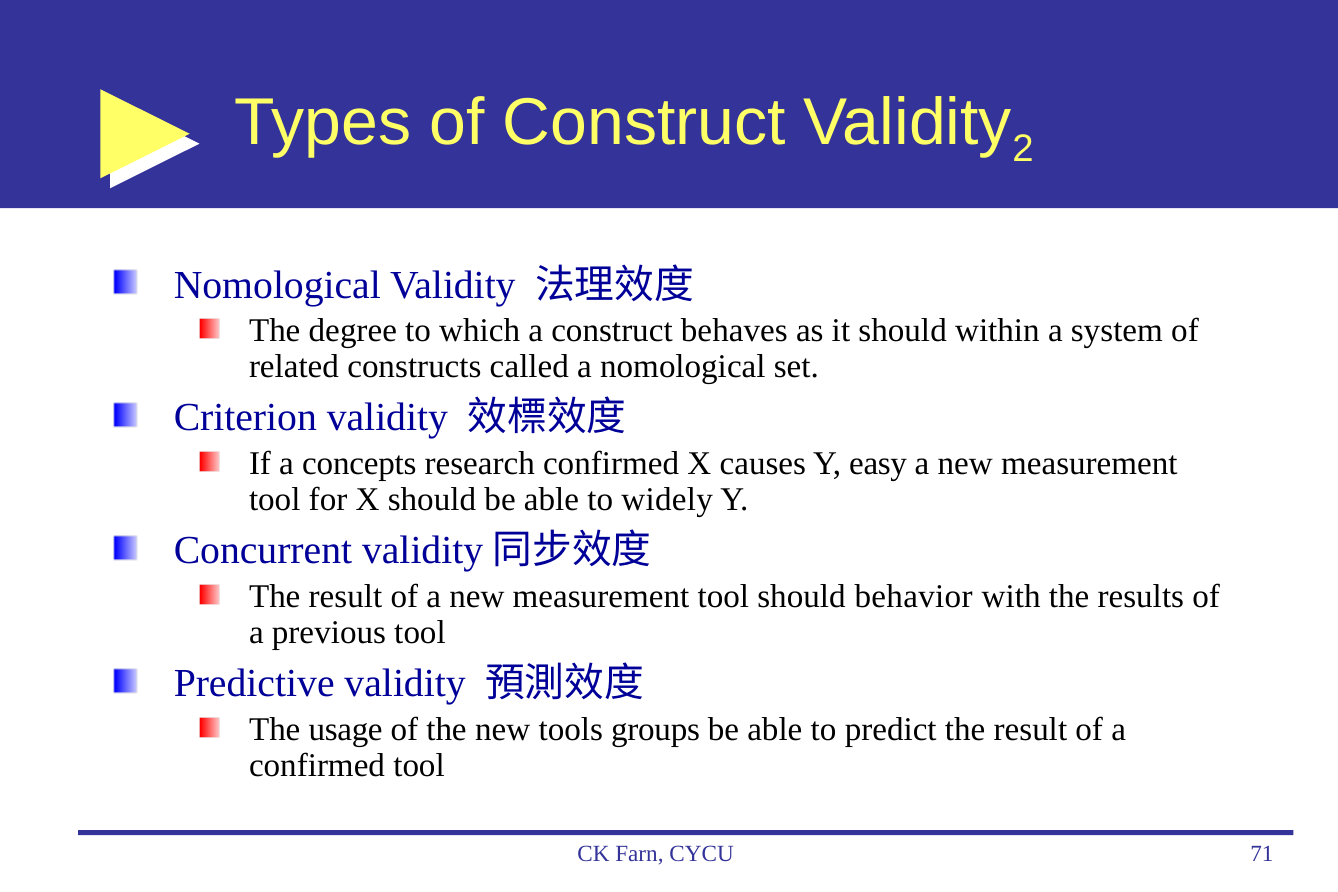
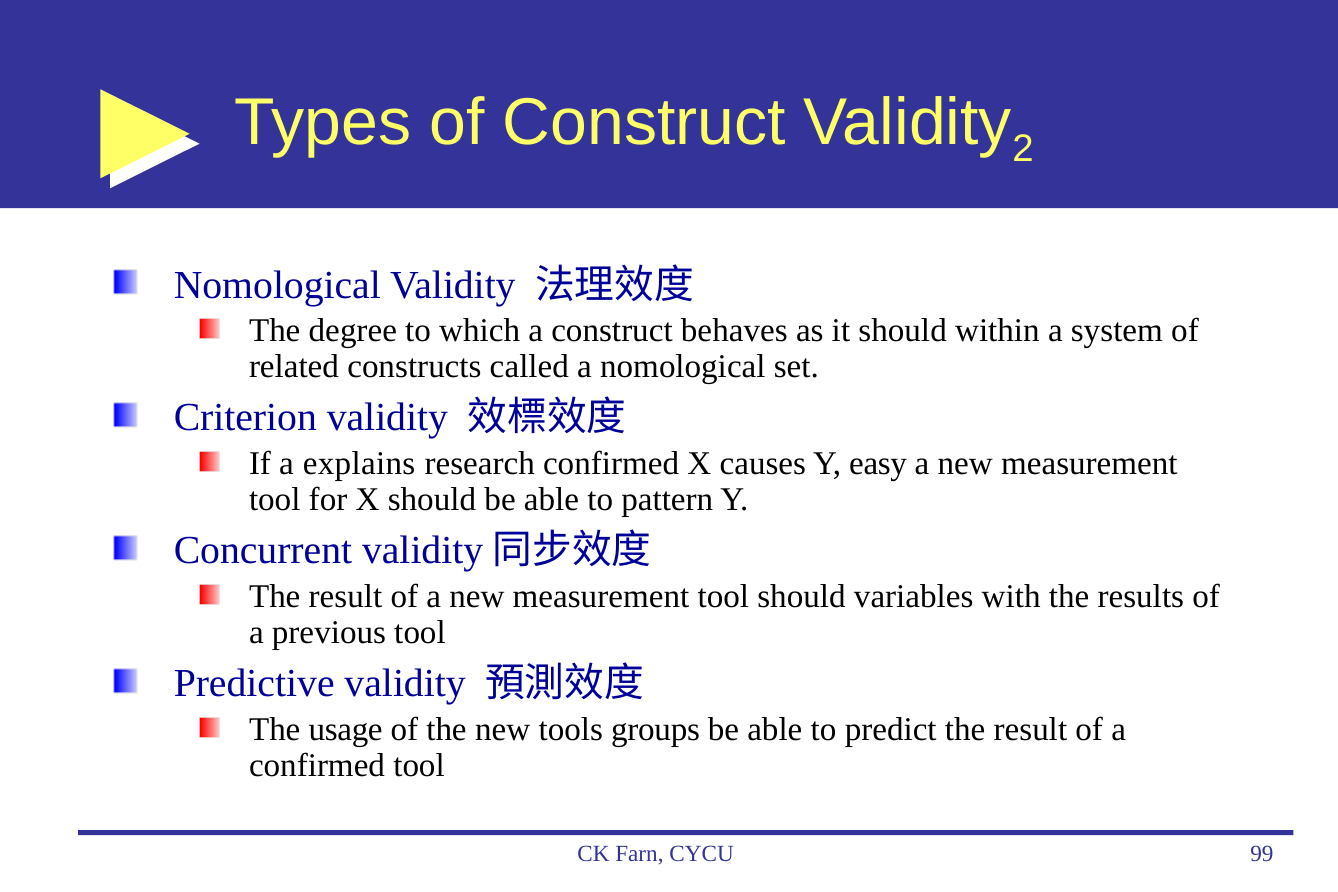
concepts: concepts -> explains (359, 464)
widely: widely -> pattern (667, 499)
behavior: behavior -> variables (914, 596)
71: 71 -> 99 (1262, 854)
